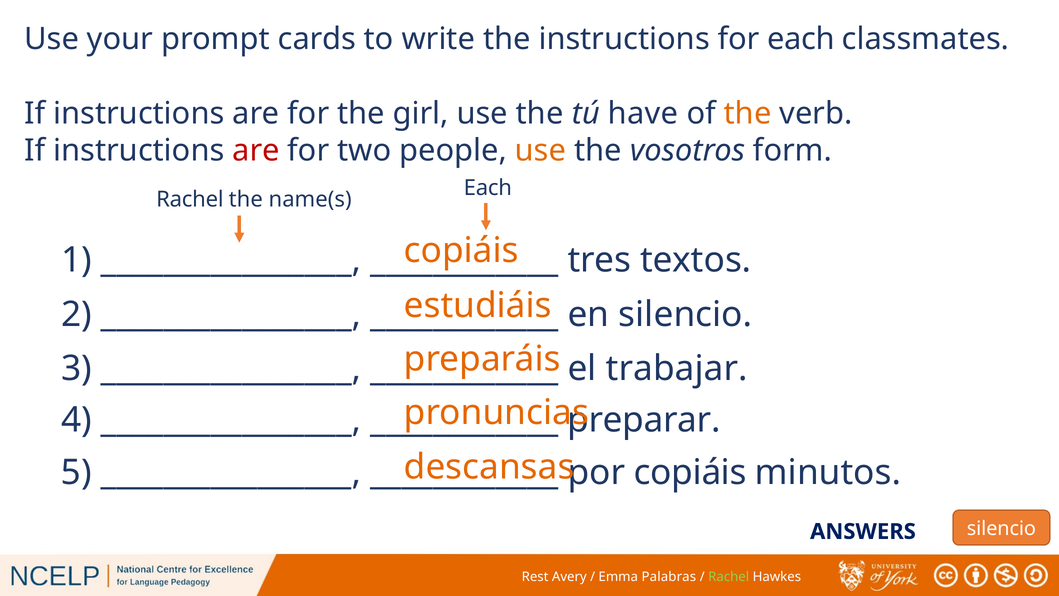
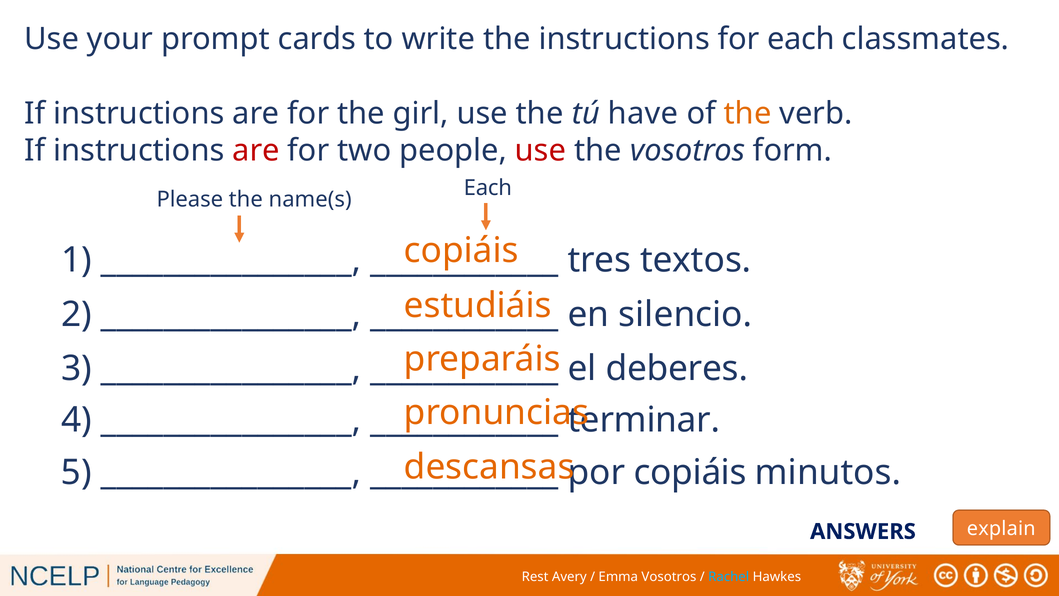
use colour: orange -> red (540, 150)
Rachel: Rachel -> Please (190, 199)
trabajar: trabajar -> deberes (677, 368)
preparar: preparar -> terminar (644, 420)
ANSWERS silencio: silencio -> explain (1001, 529)
Emma Palabras: Palabras -> Vosotros (669, 577)
Rachel colour: light green -> light blue (729, 577)
